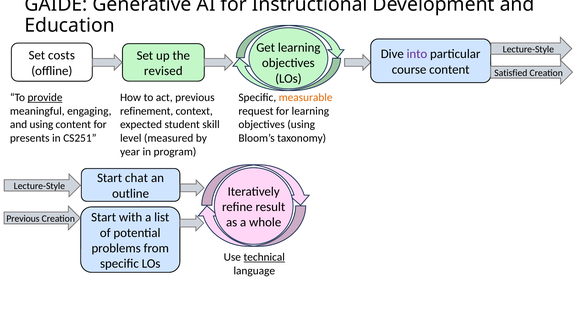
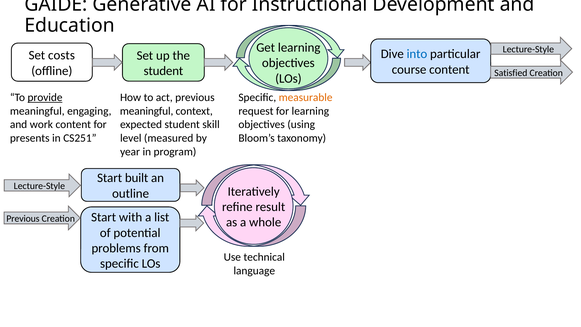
into colour: purple -> blue (417, 54)
revised: revised -> student (163, 71)
refinement: refinement -> meaningful (147, 111)
and using: using -> work (41, 124)
chat: chat -> built (137, 178)
technical underline: present -> none (264, 257)
